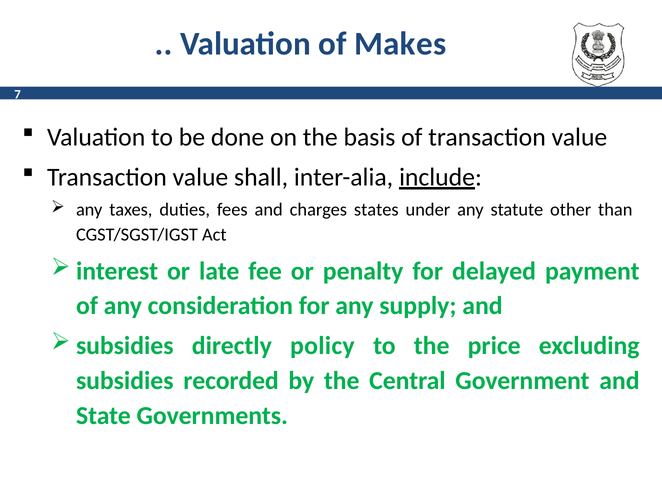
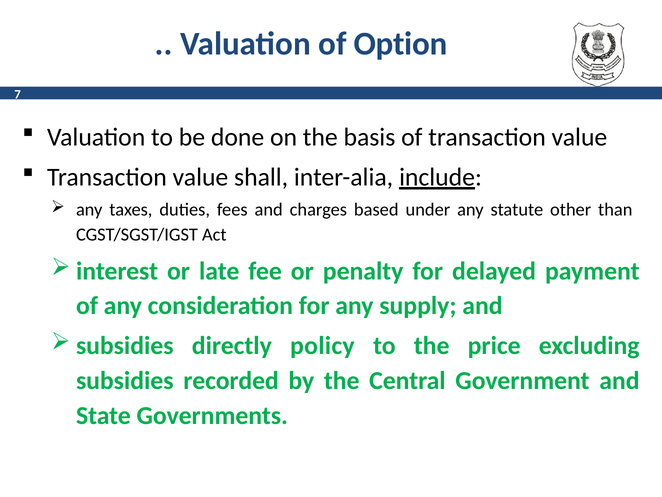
Makes: Makes -> Option (400, 44)
states: states -> based (376, 210)
